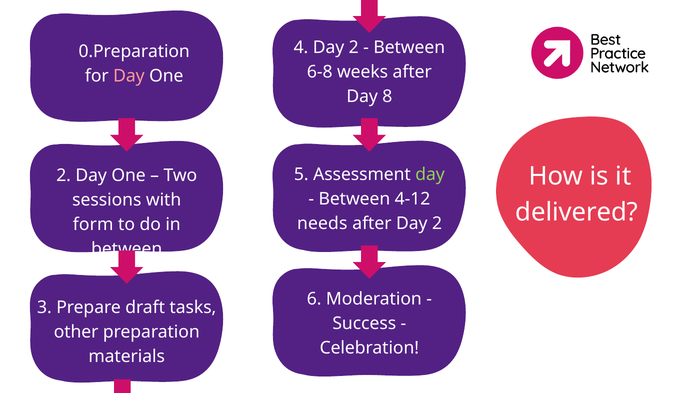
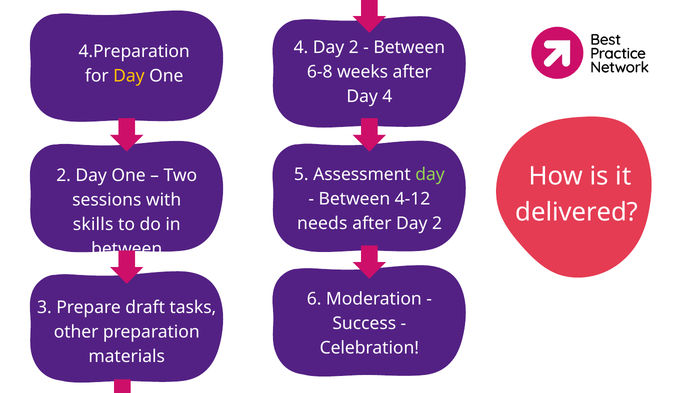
0.Preparation: 0.Preparation -> 4.Preparation (134, 52)
Day colour: pink -> yellow (129, 76)
Day 8: 8 -> 4 (387, 96)
form: form -> skills (93, 224)
